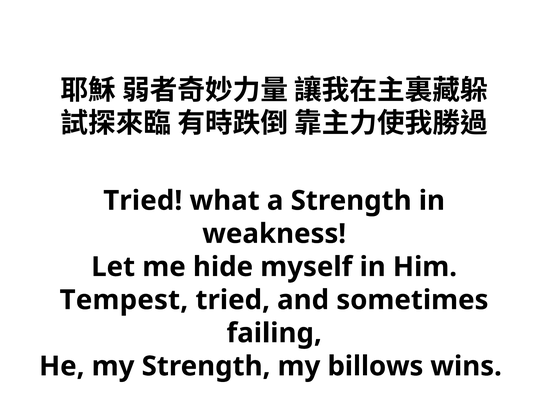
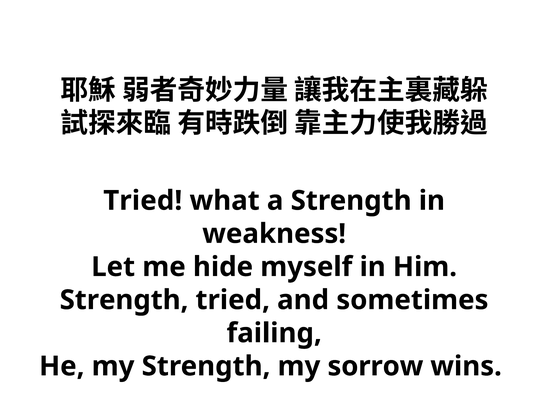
Tempest: Tempest -> Strength (124, 301)
billows: billows -> sorrow (375, 367)
